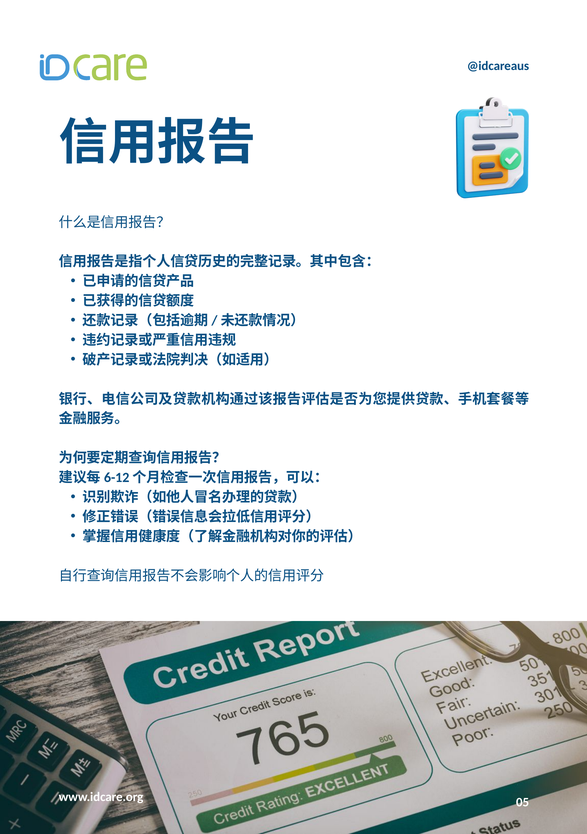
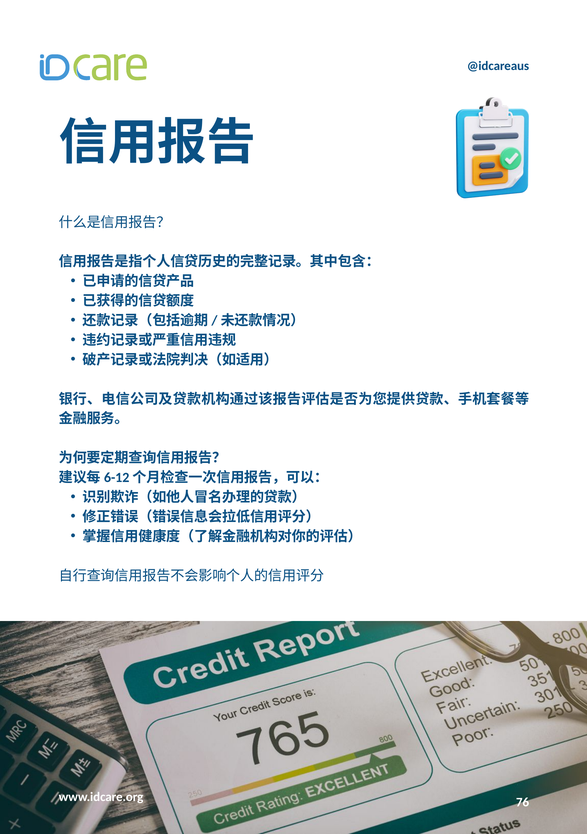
05: 05 -> 76 (523, 802)
